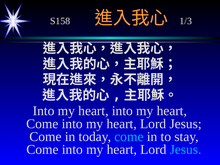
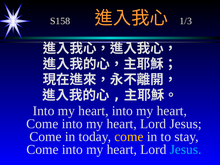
come colour: light blue -> yellow (129, 137)
